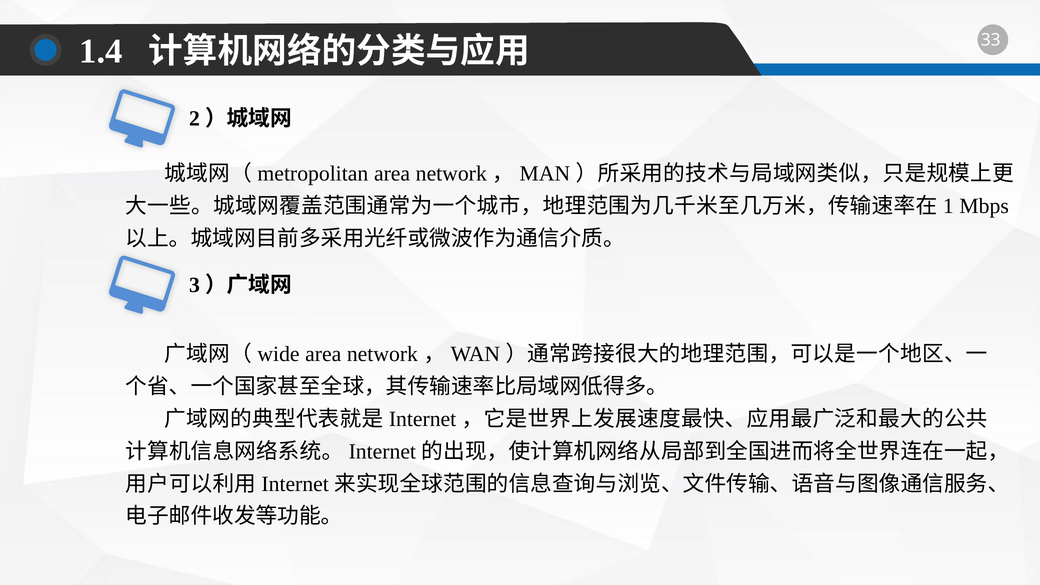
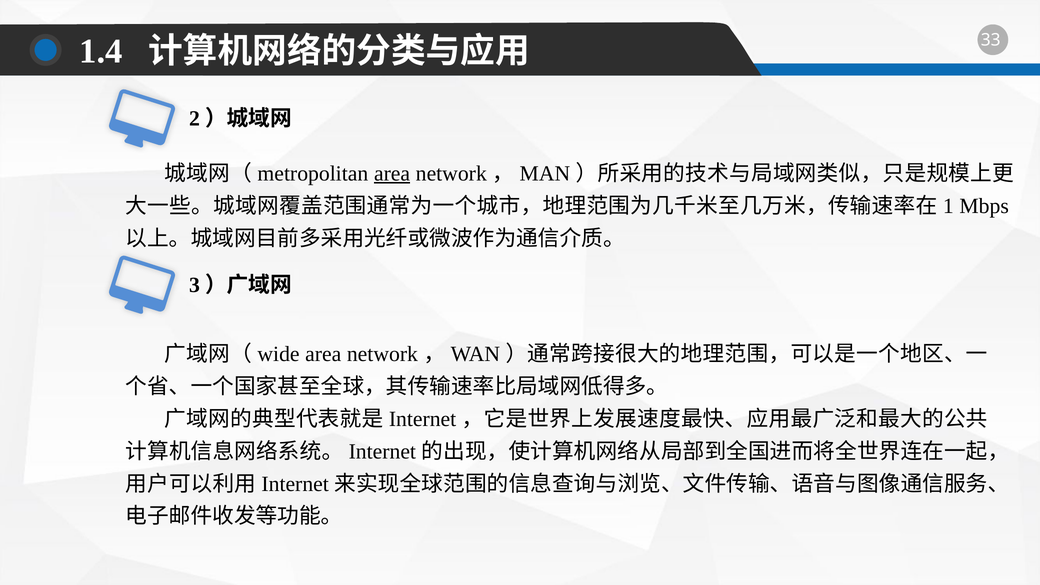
area underline: none -> present (392, 173)
